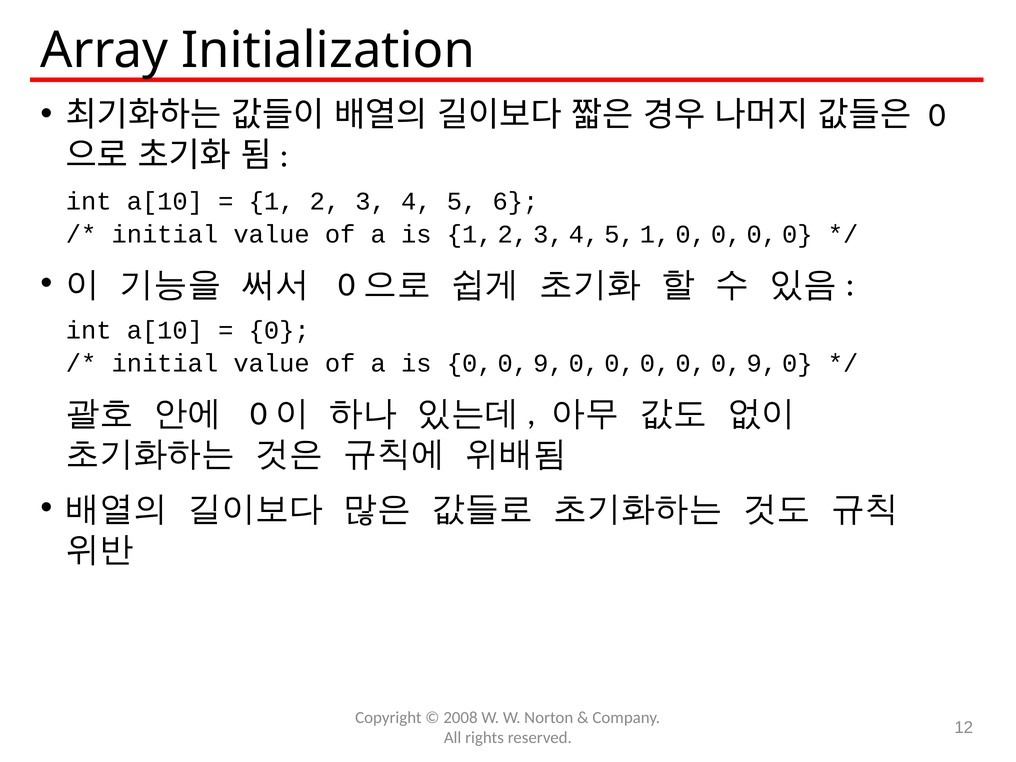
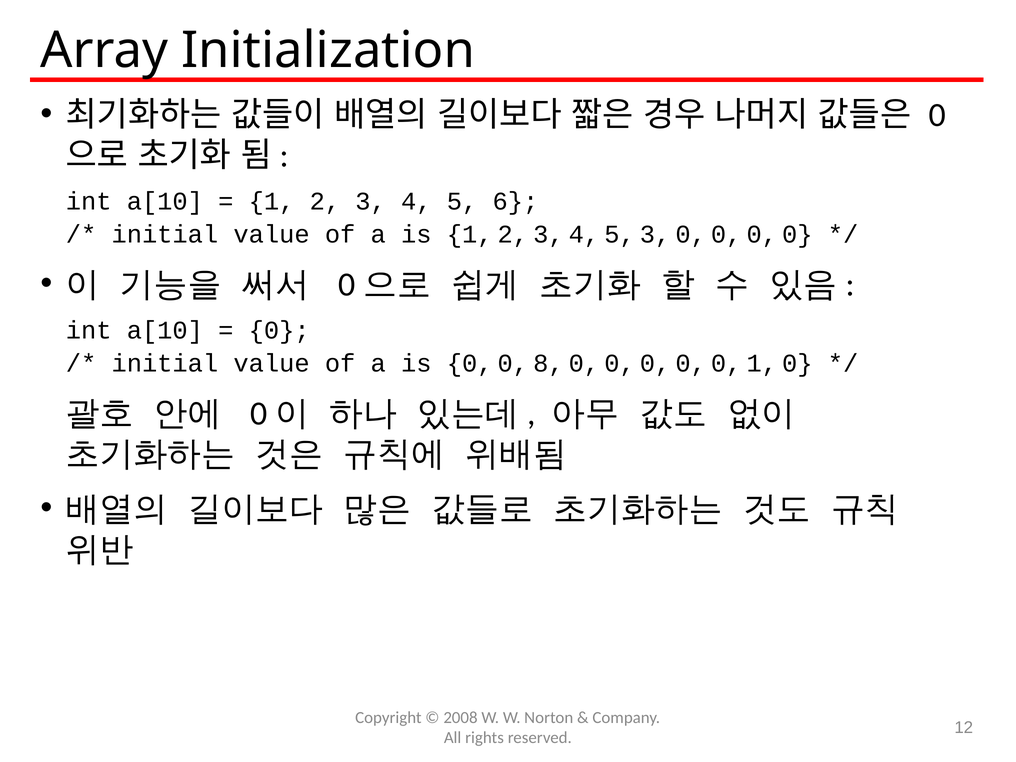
5 1: 1 -> 3 (655, 234)
is 0 0 9: 9 -> 8 (548, 363)
0 0 0 9: 9 -> 1 (762, 363)
